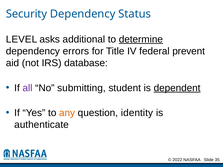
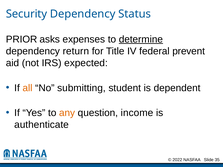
LEVEL: LEVEL -> PRIOR (22, 39)
additional: additional -> expenses (84, 39)
errors: errors -> return (76, 51)
database: database -> expected (86, 63)
all colour: purple -> orange (28, 88)
dependent underline: present -> none (177, 88)
identity: identity -> income (137, 113)
